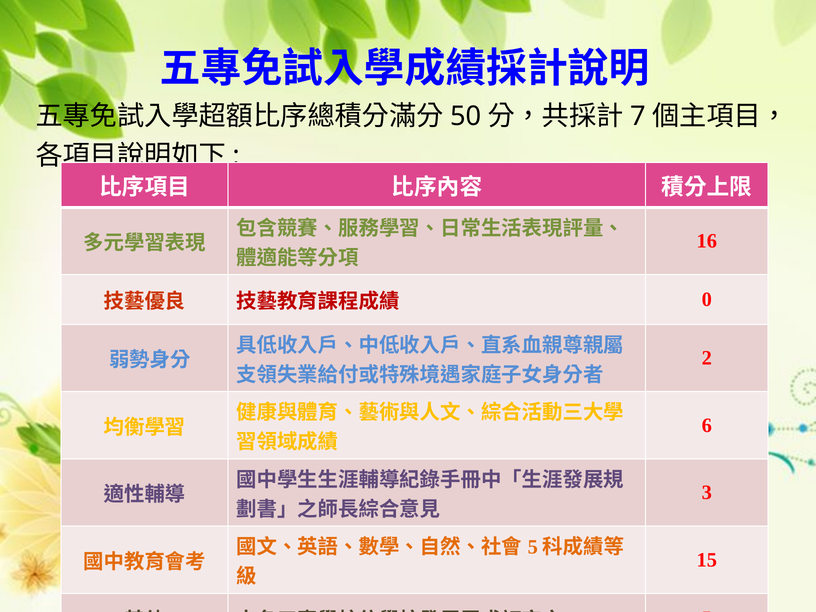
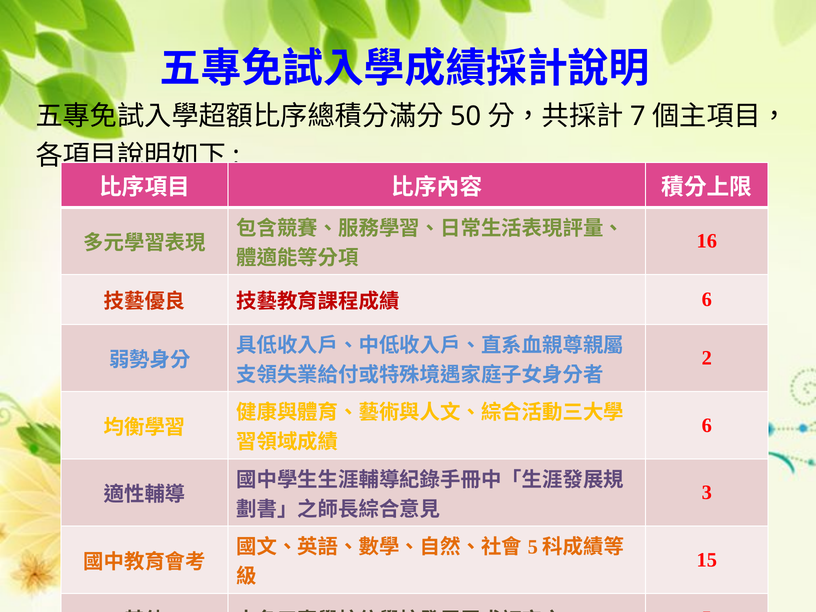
0: 0 -> 6 (707, 300)
